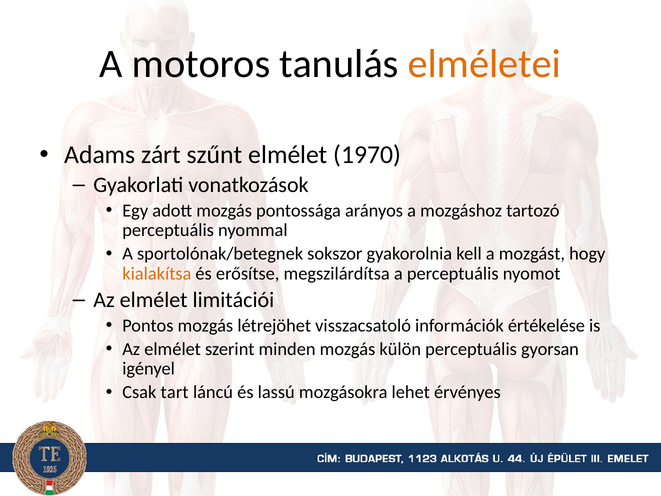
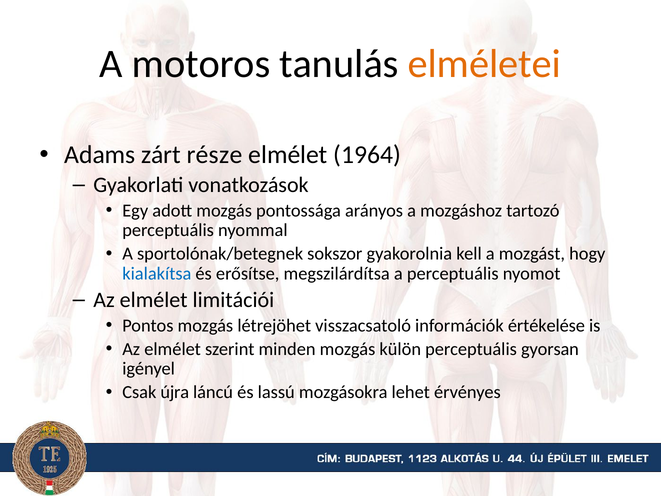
szűnt: szűnt -> része (214, 155)
1970: 1970 -> 1964 (367, 155)
kialakítsa colour: orange -> blue (157, 274)
tart: tart -> újra (175, 392)
